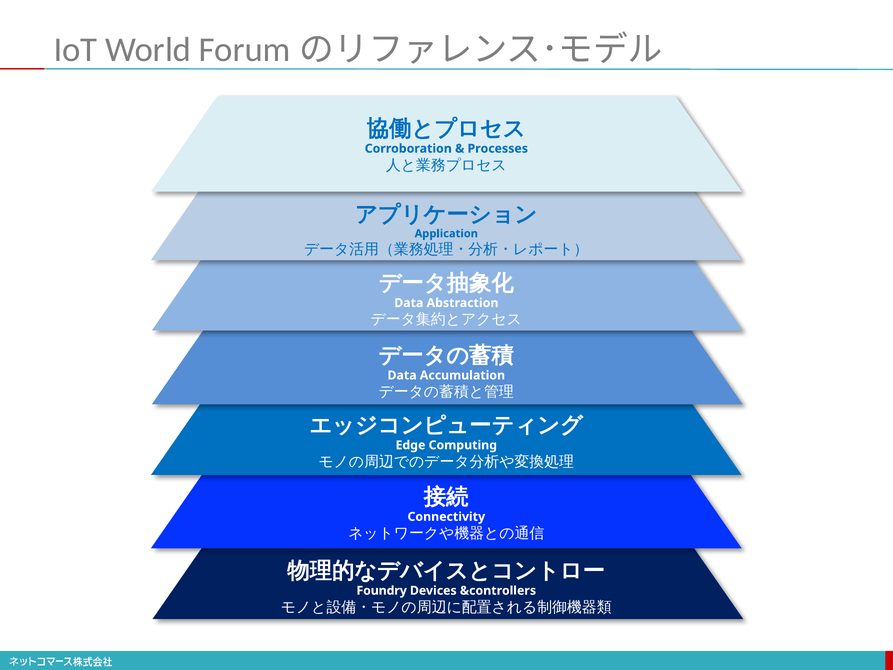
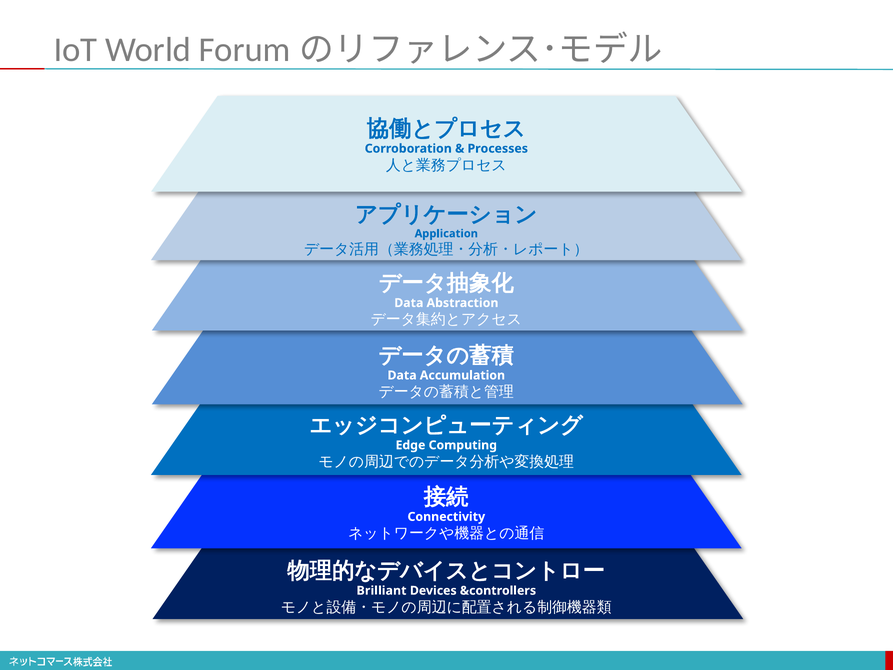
Foundry: Foundry -> Brilliant (382, 590)
